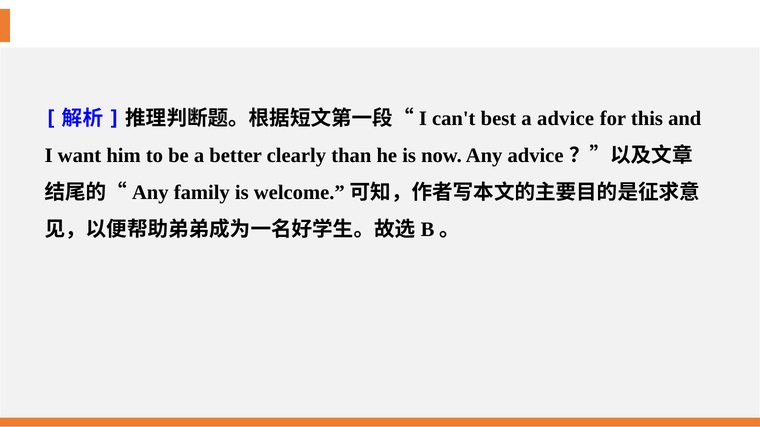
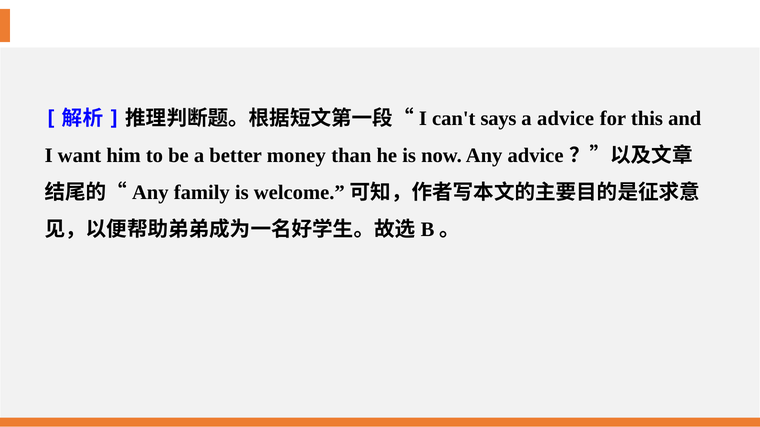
best: best -> says (499, 119)
clearly: clearly -> money (296, 156)
